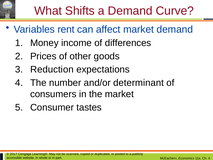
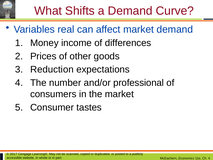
rent: rent -> real (66, 29)
determinant: determinant -> professional (139, 83)
